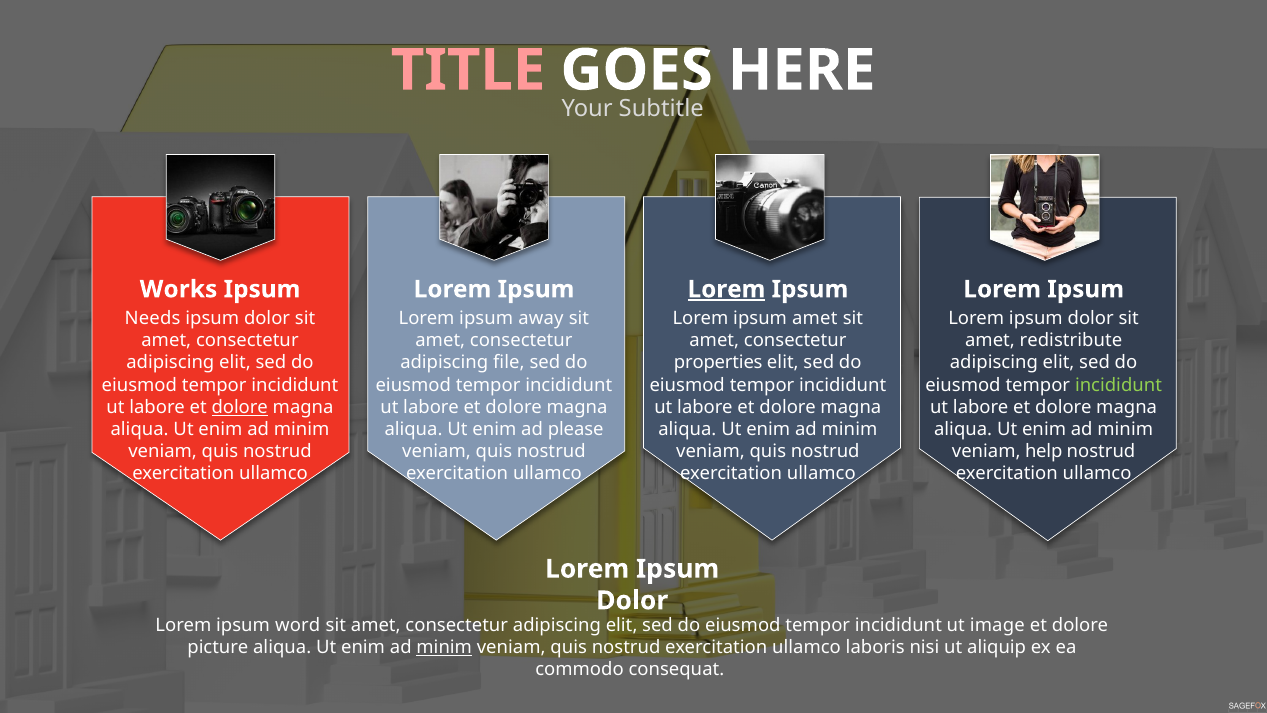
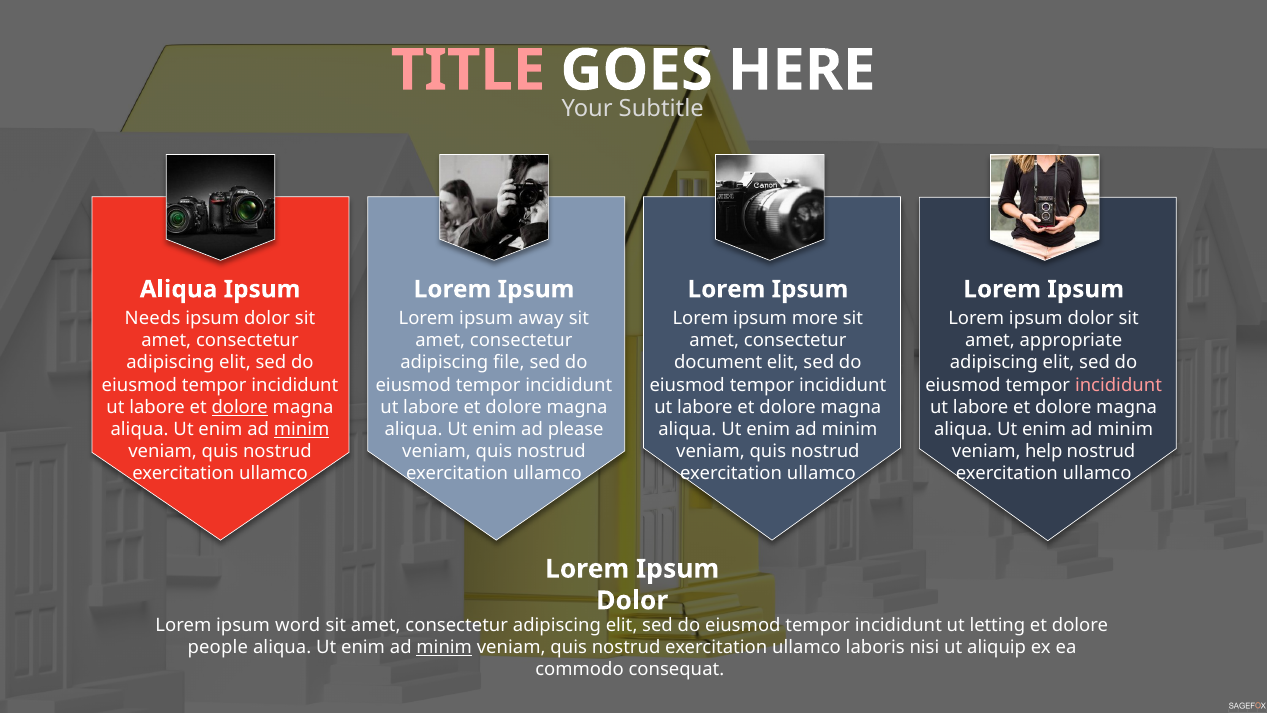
Works: Works -> Aliqua (179, 289)
Lorem underline: present -> none (726, 289)
ipsum amet: amet -> more (815, 318)
redistribute: redistribute -> appropriate (1071, 340)
properties: properties -> document (718, 363)
incididunt colour: light green -> pink (1118, 385)
minim underline: none -> present (302, 429)
image: image -> letting (997, 625)
picture: picture -> people (218, 647)
